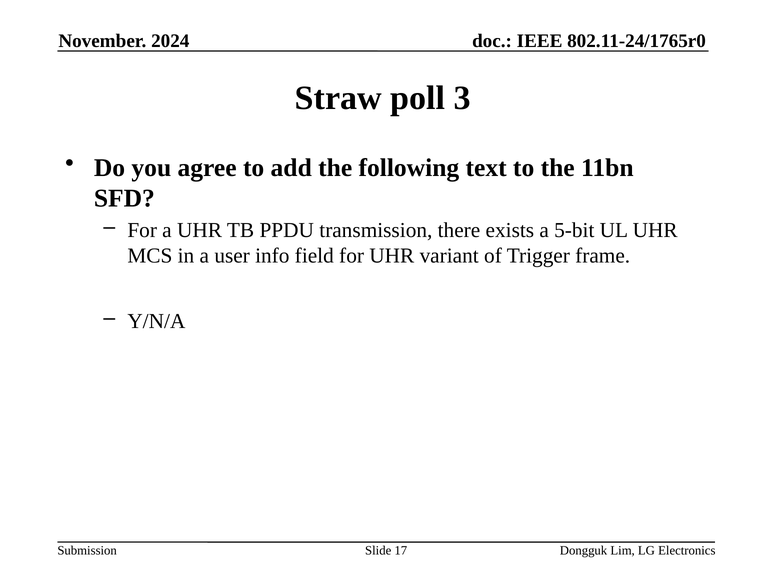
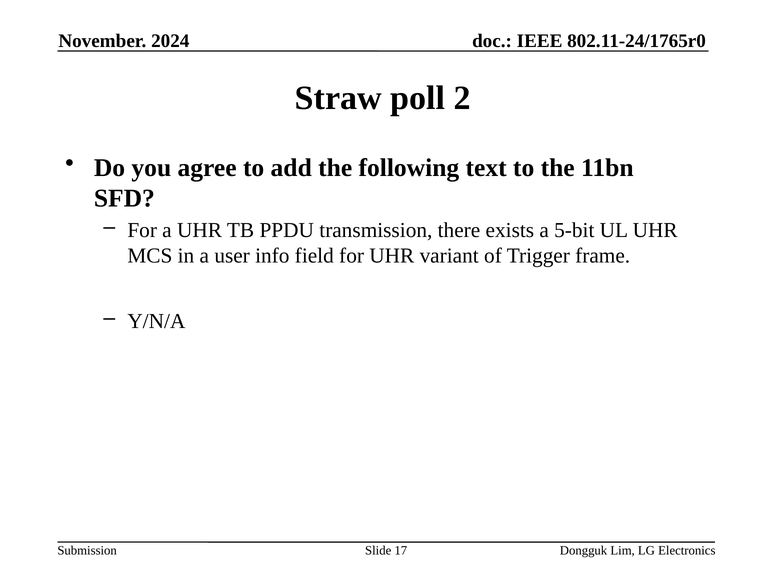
3: 3 -> 2 (462, 98)
